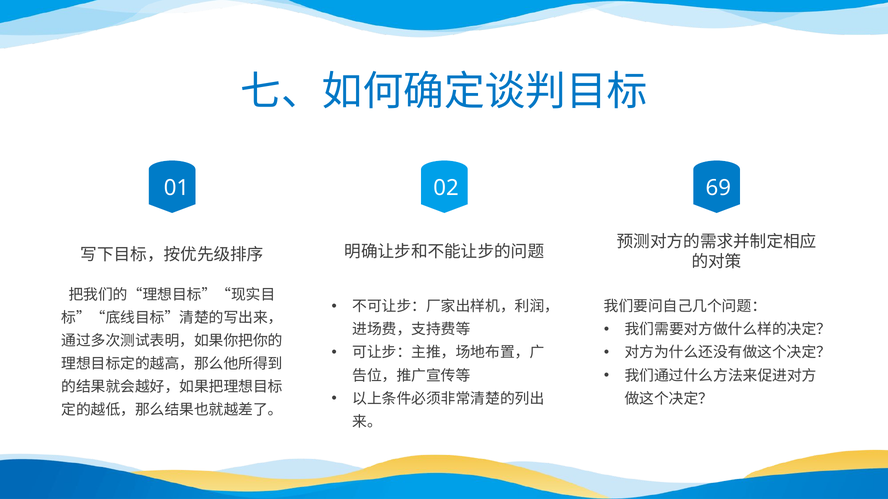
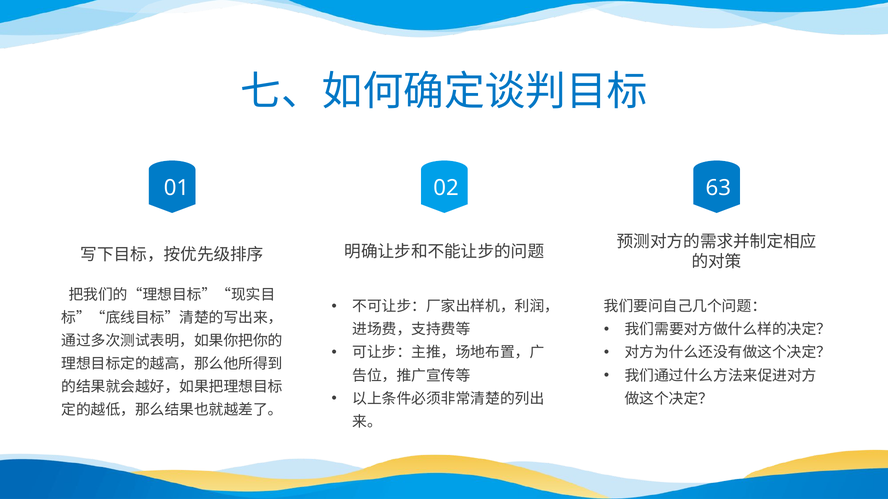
69: 69 -> 63 (718, 188)
